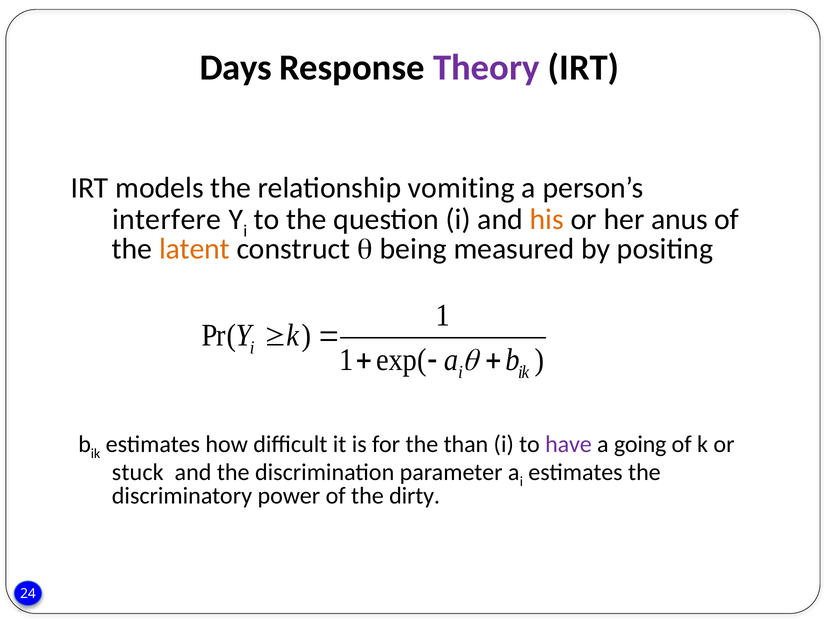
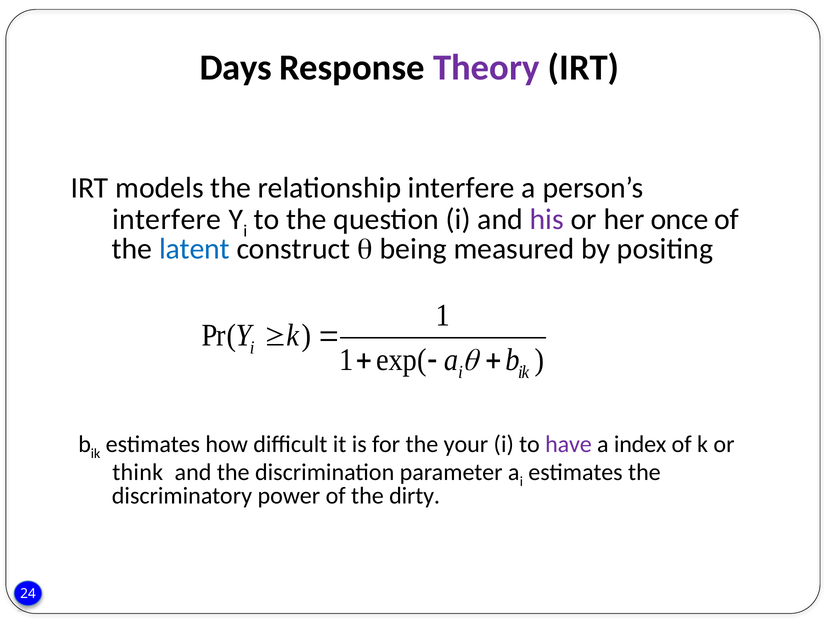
relationship vomiting: vomiting -> interfere (461, 188)
his colour: orange -> purple (547, 220)
anus: anus -> once (679, 220)
latent colour: orange -> blue (194, 249)
than: than -> your (466, 445)
going: going -> index (640, 445)
stuck: stuck -> think (138, 473)
